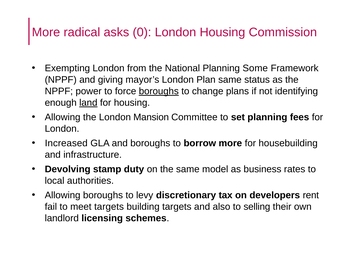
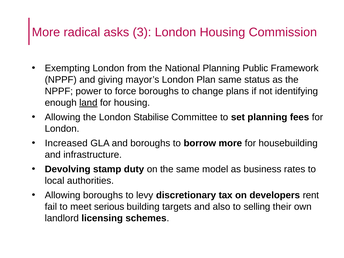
0: 0 -> 3 (142, 32)
Some: Some -> Public (255, 68)
boroughs underline: present -> none (159, 91)
Mansion: Mansion -> Stabilise (151, 117)
meet targets: targets -> serious (109, 207)
